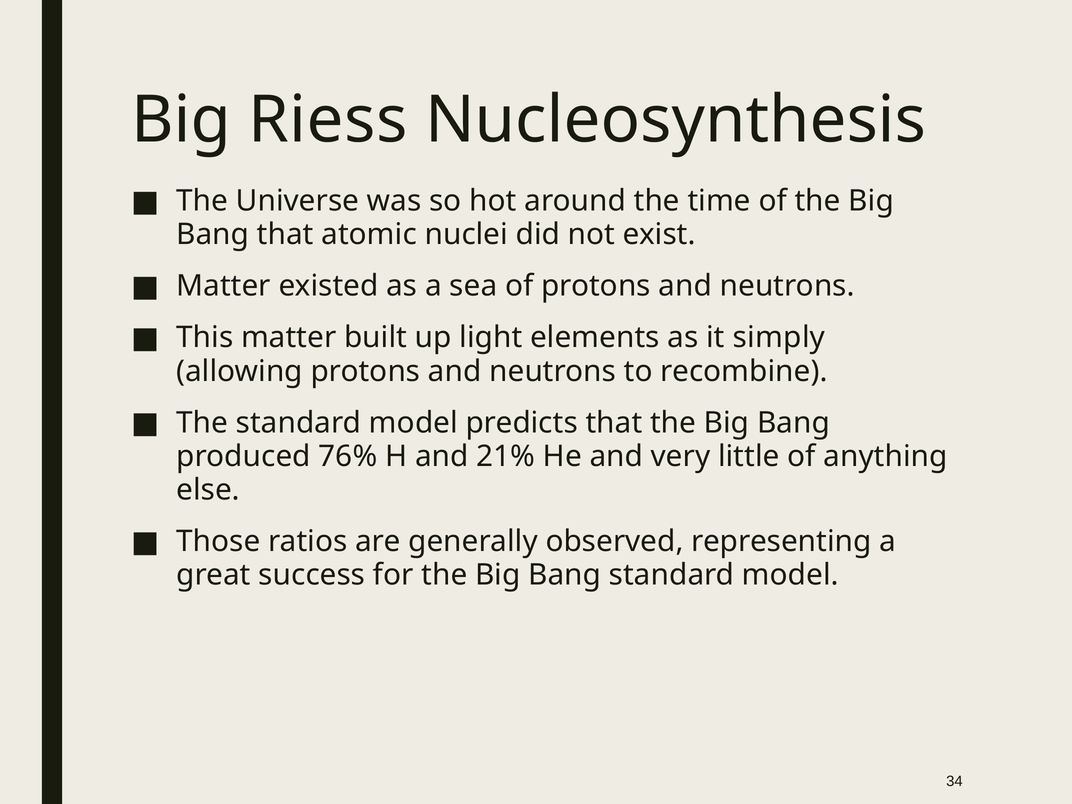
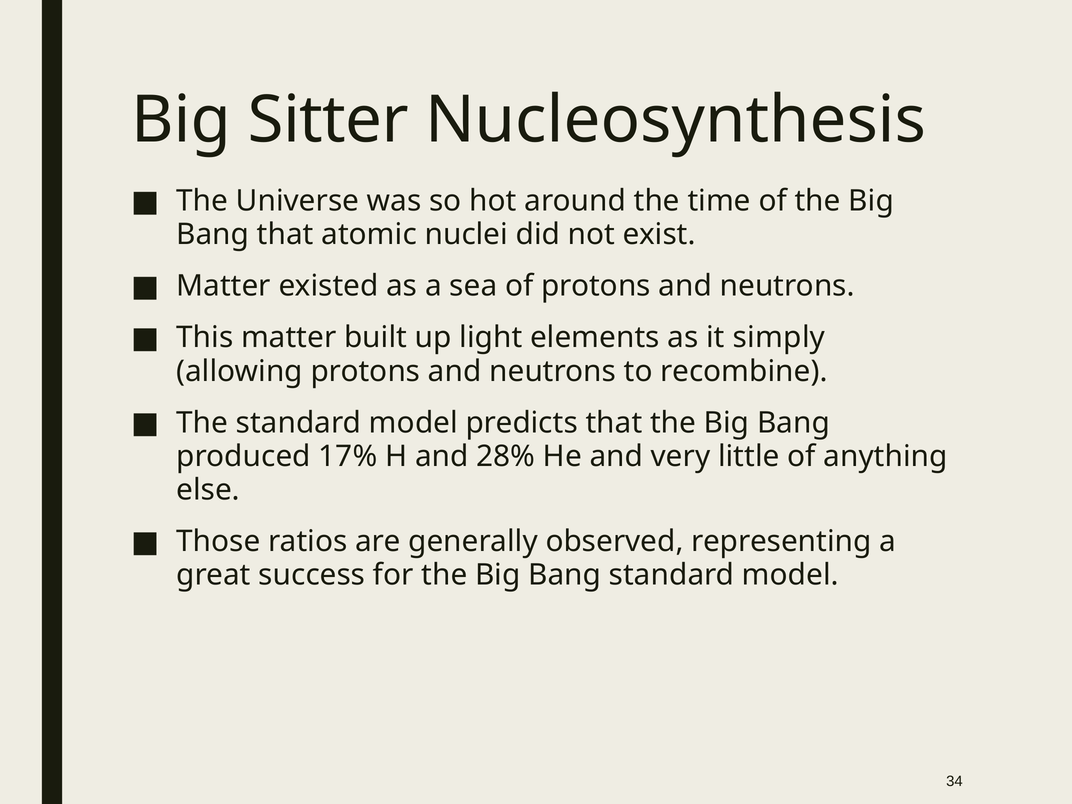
Riess: Riess -> Sitter (328, 120)
76%: 76% -> 17% (348, 456)
21%: 21% -> 28% (506, 456)
